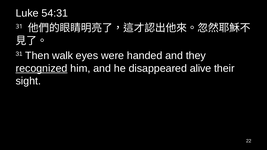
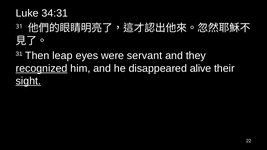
54:31: 54:31 -> 34:31 (55, 13)
walk: walk -> leap (63, 56)
handed: handed -> servant (145, 56)
sight underline: none -> present (28, 81)
